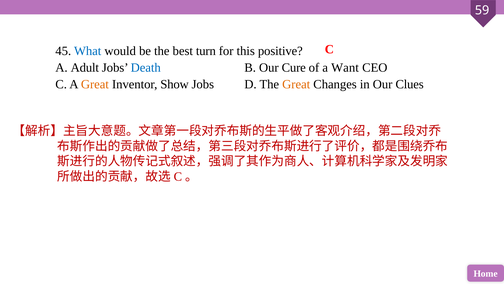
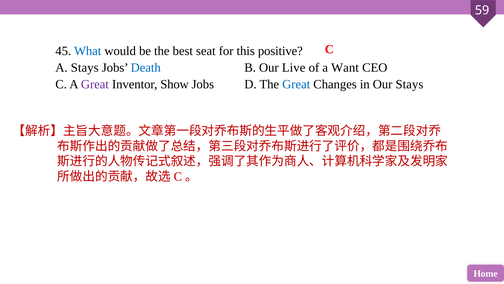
turn: turn -> seat (206, 51)
A Adult: Adult -> Stays (85, 67)
Cure: Cure -> Live (294, 67)
Great colour: orange -> purple (95, 84)
Great colour: orange -> blue (296, 84)
Our Clues: Clues -> Stays (409, 84)
